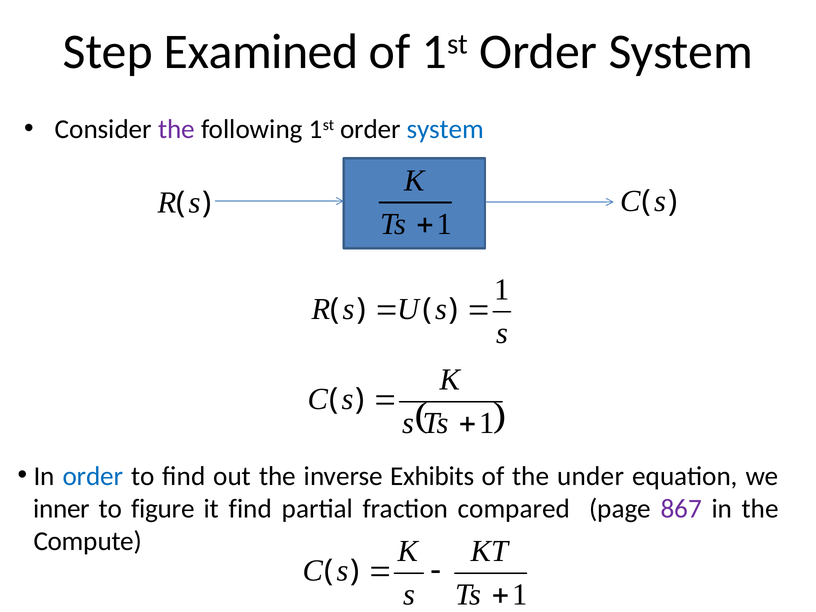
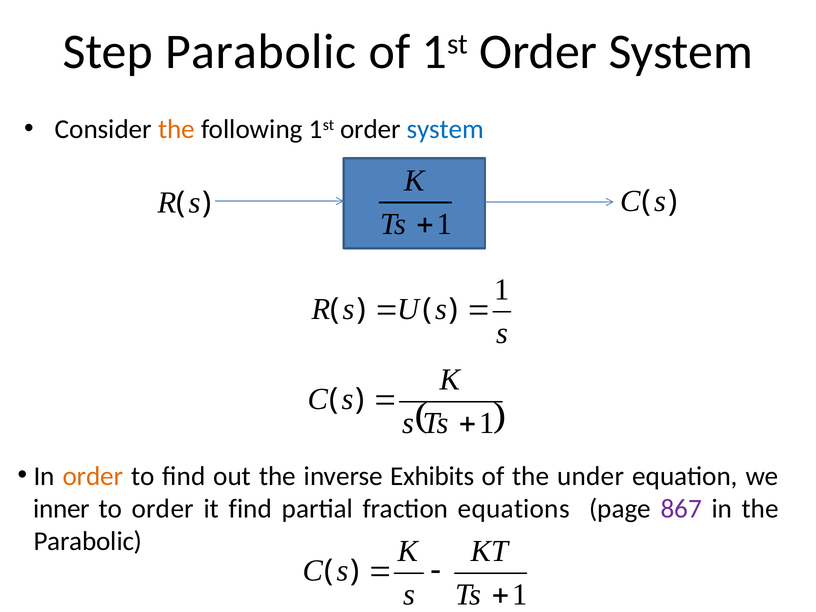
Step Examined: Examined -> Parabolic (261, 52)
the colour: purple -> orange (177, 129)
order colour: blue -> orange (93, 476)
to figure: figure -> order (163, 509)
compared: compared -> equations (514, 509)
Compute: Compute -> Parabolic (88, 541)
